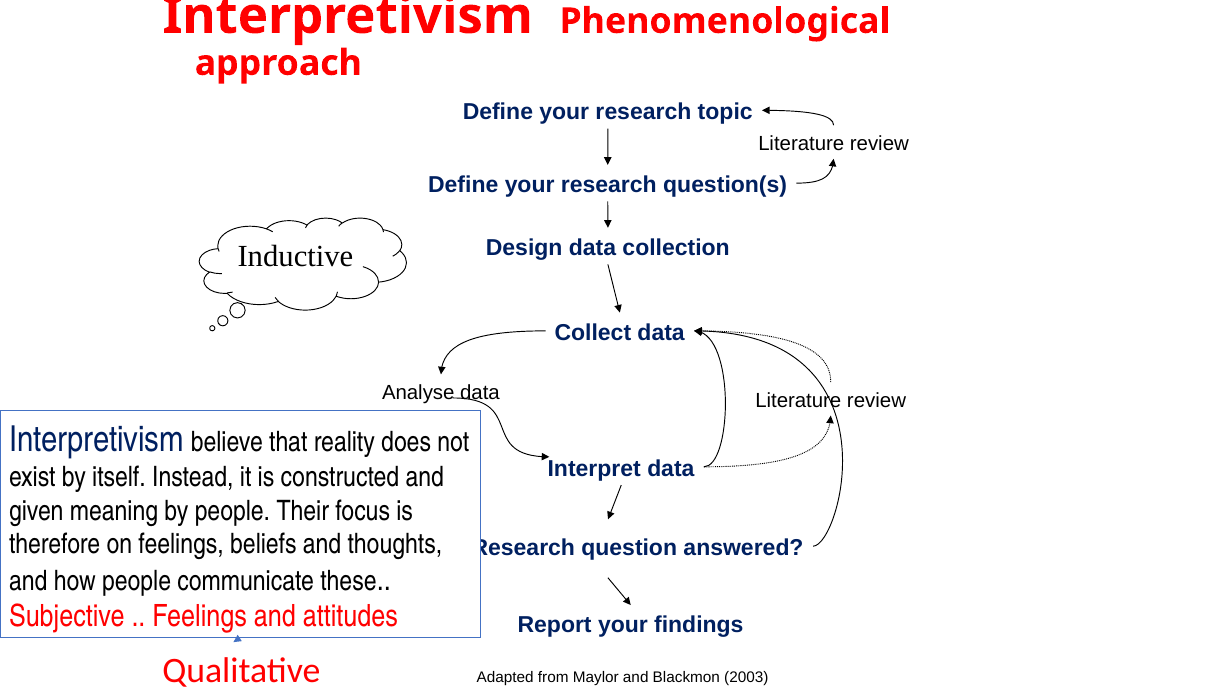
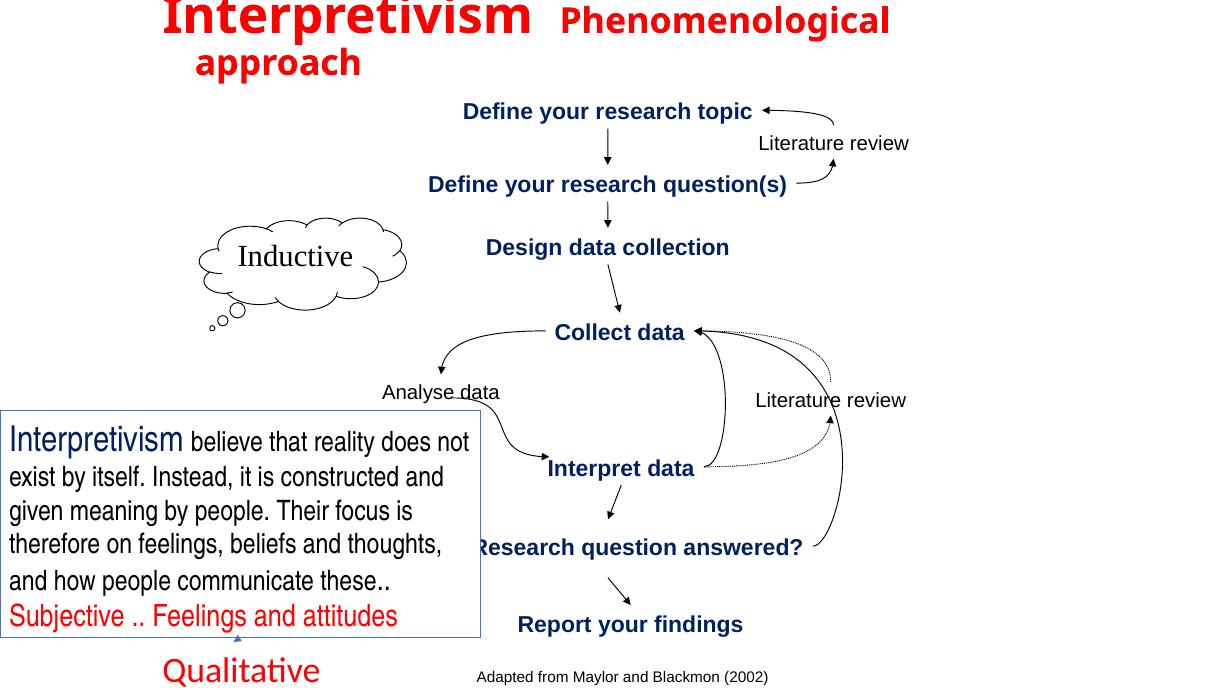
2003: 2003 -> 2002 (746, 677)
